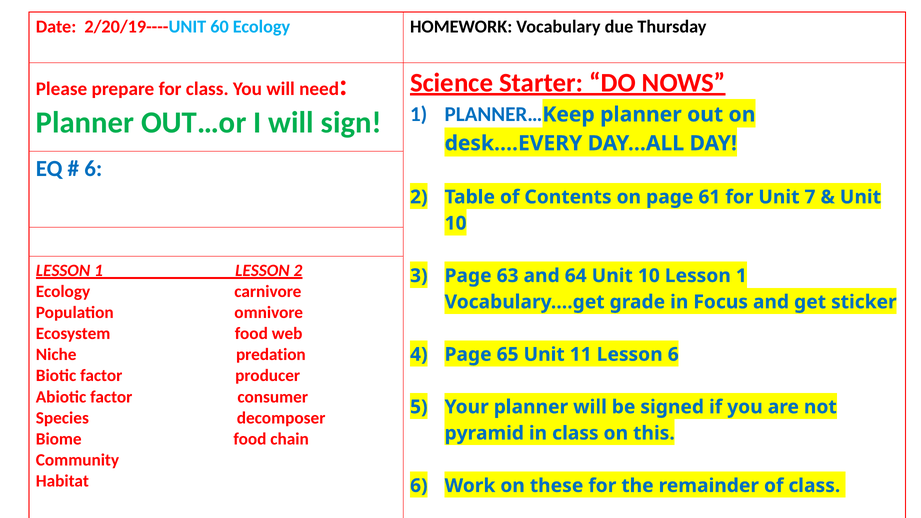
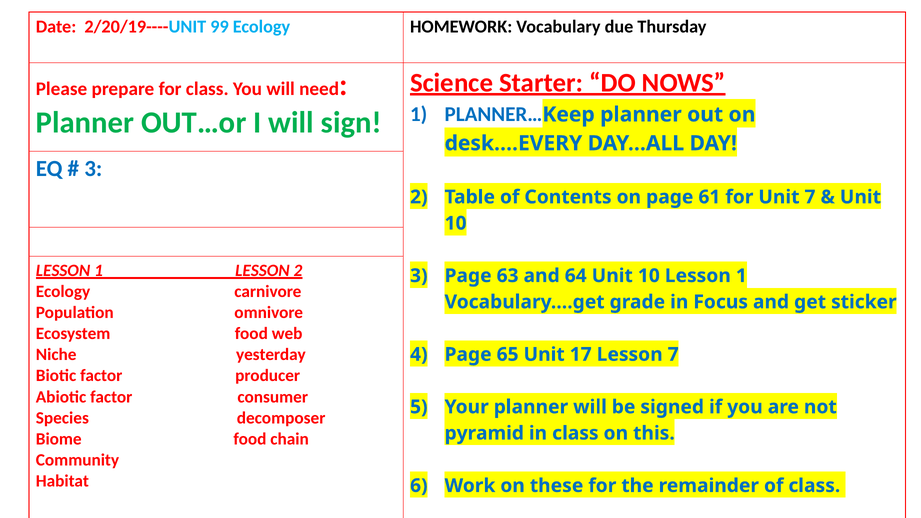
60: 60 -> 99 (220, 27)
6: 6 -> 3 (93, 169)
predation: predation -> yesterday (271, 355)
11: 11 -> 17 (581, 355)
Lesson 6: 6 -> 7 (673, 355)
